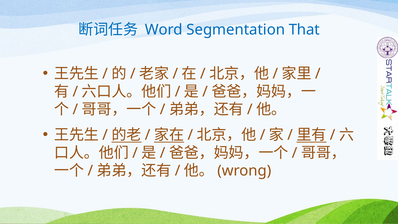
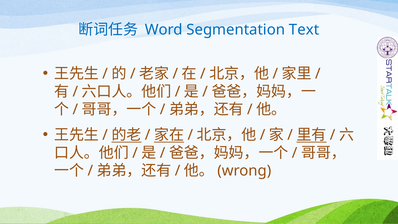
That: That -> Text (304, 30)
